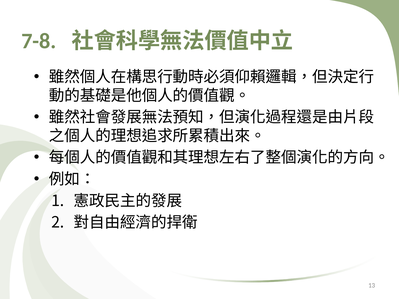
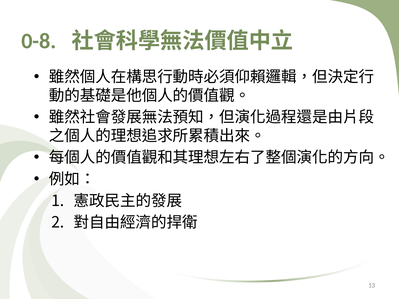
7-8: 7-8 -> 0-8 (39, 41)
